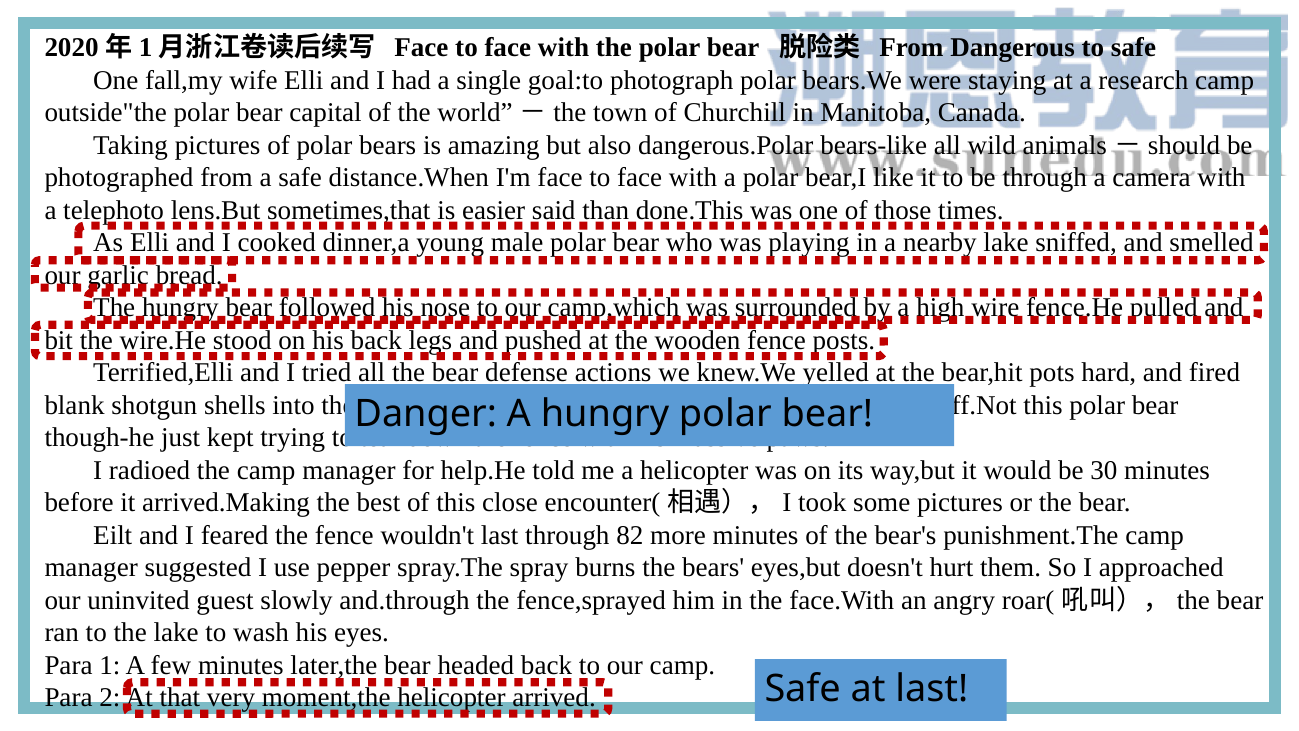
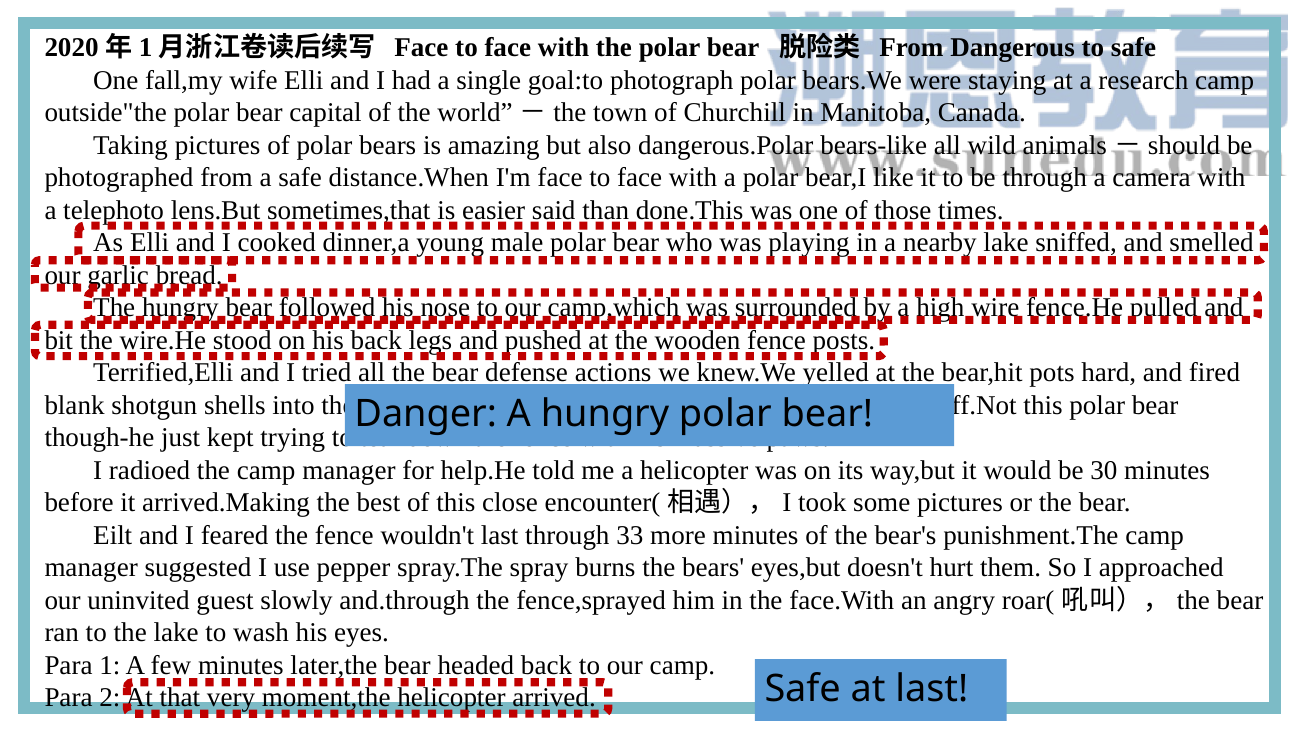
82: 82 -> 33 (630, 535)
